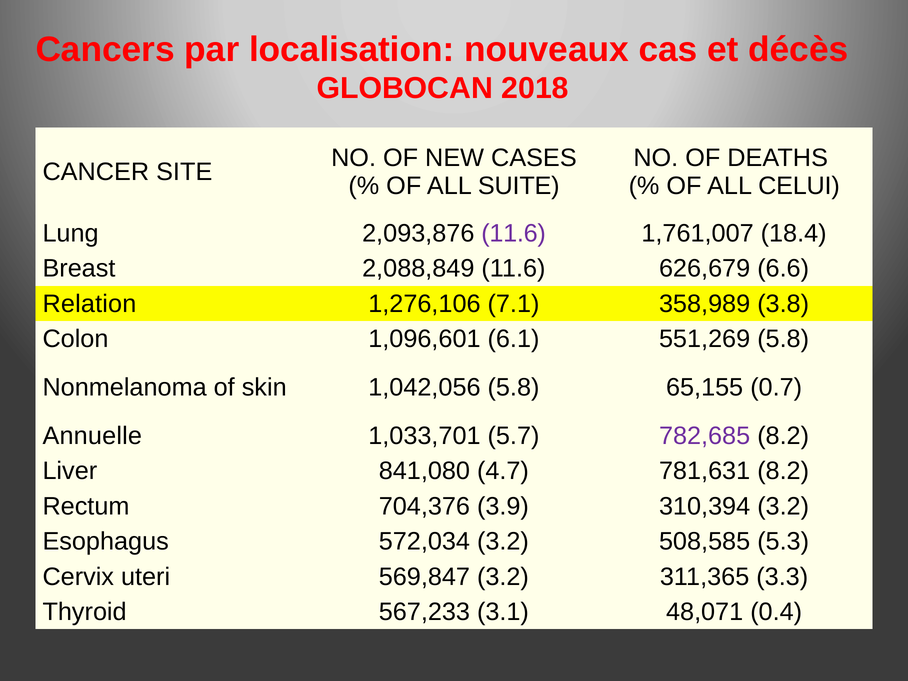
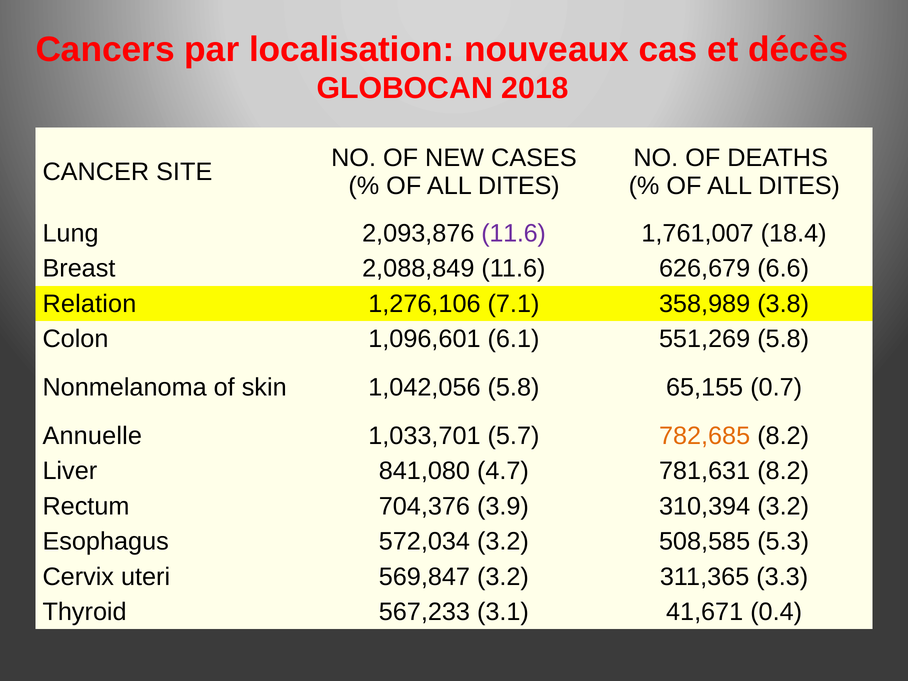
SUITE: SUITE -> DITES (519, 186)
CELUI: CELUI -> DITES (799, 186)
782,685 colour: purple -> orange (705, 436)
48,071: 48,071 -> 41,671 (705, 612)
